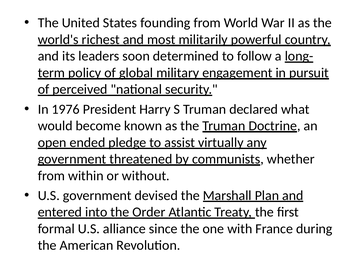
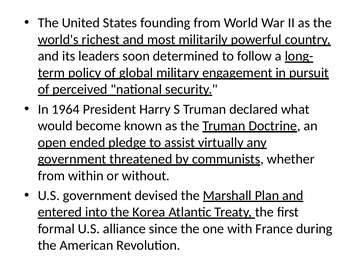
1976: 1976 -> 1964 (66, 110)
Order: Order -> Korea (149, 213)
